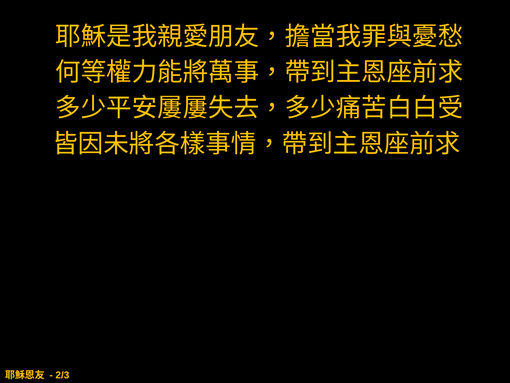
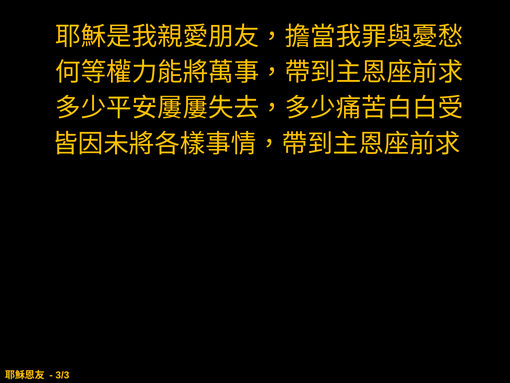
2/3: 2/3 -> 3/3 (62, 375)
